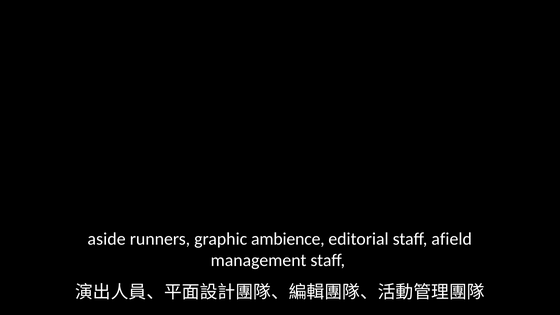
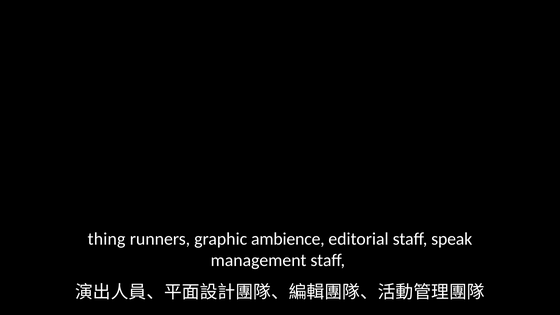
aside: aside -> thing (107, 239)
afield: afield -> speak (452, 239)
